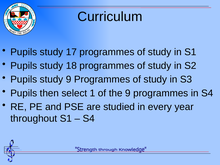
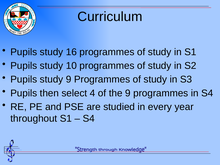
17: 17 -> 16 (71, 52)
18: 18 -> 10 (71, 66)
1: 1 -> 4 (93, 93)
